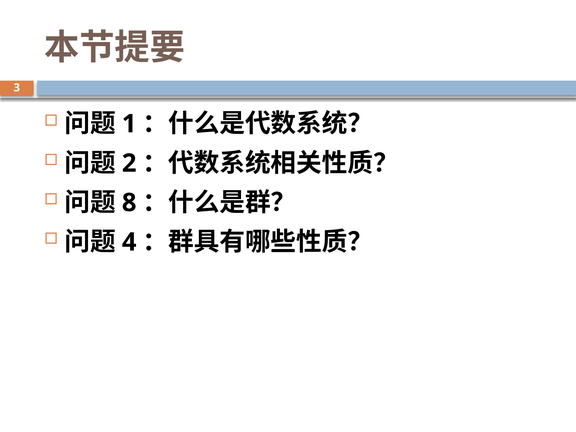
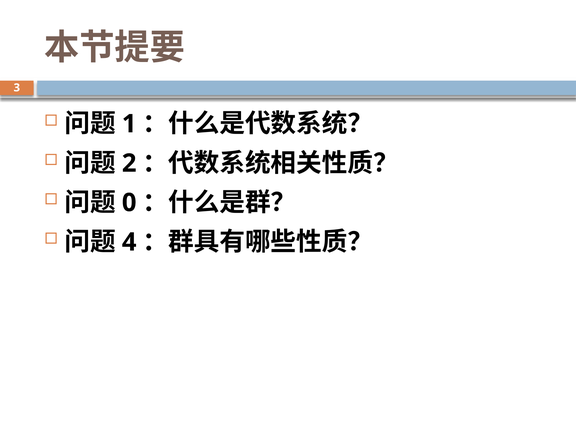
8: 8 -> 0 (129, 203)
